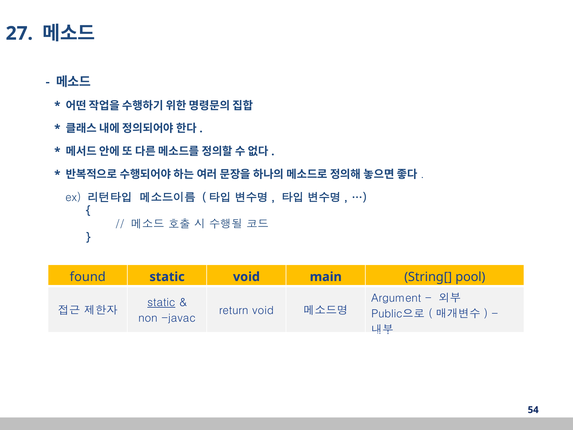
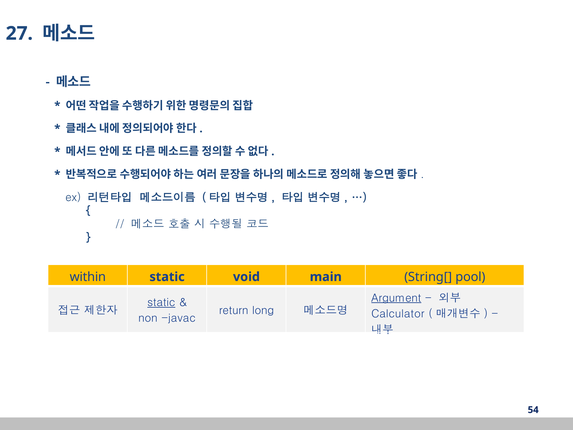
found: found -> within (88, 277)
Argument underline: none -> present (396, 298)
return void: void -> long (263, 310)
Public으로: Public으로 -> Calculator (398, 314)
